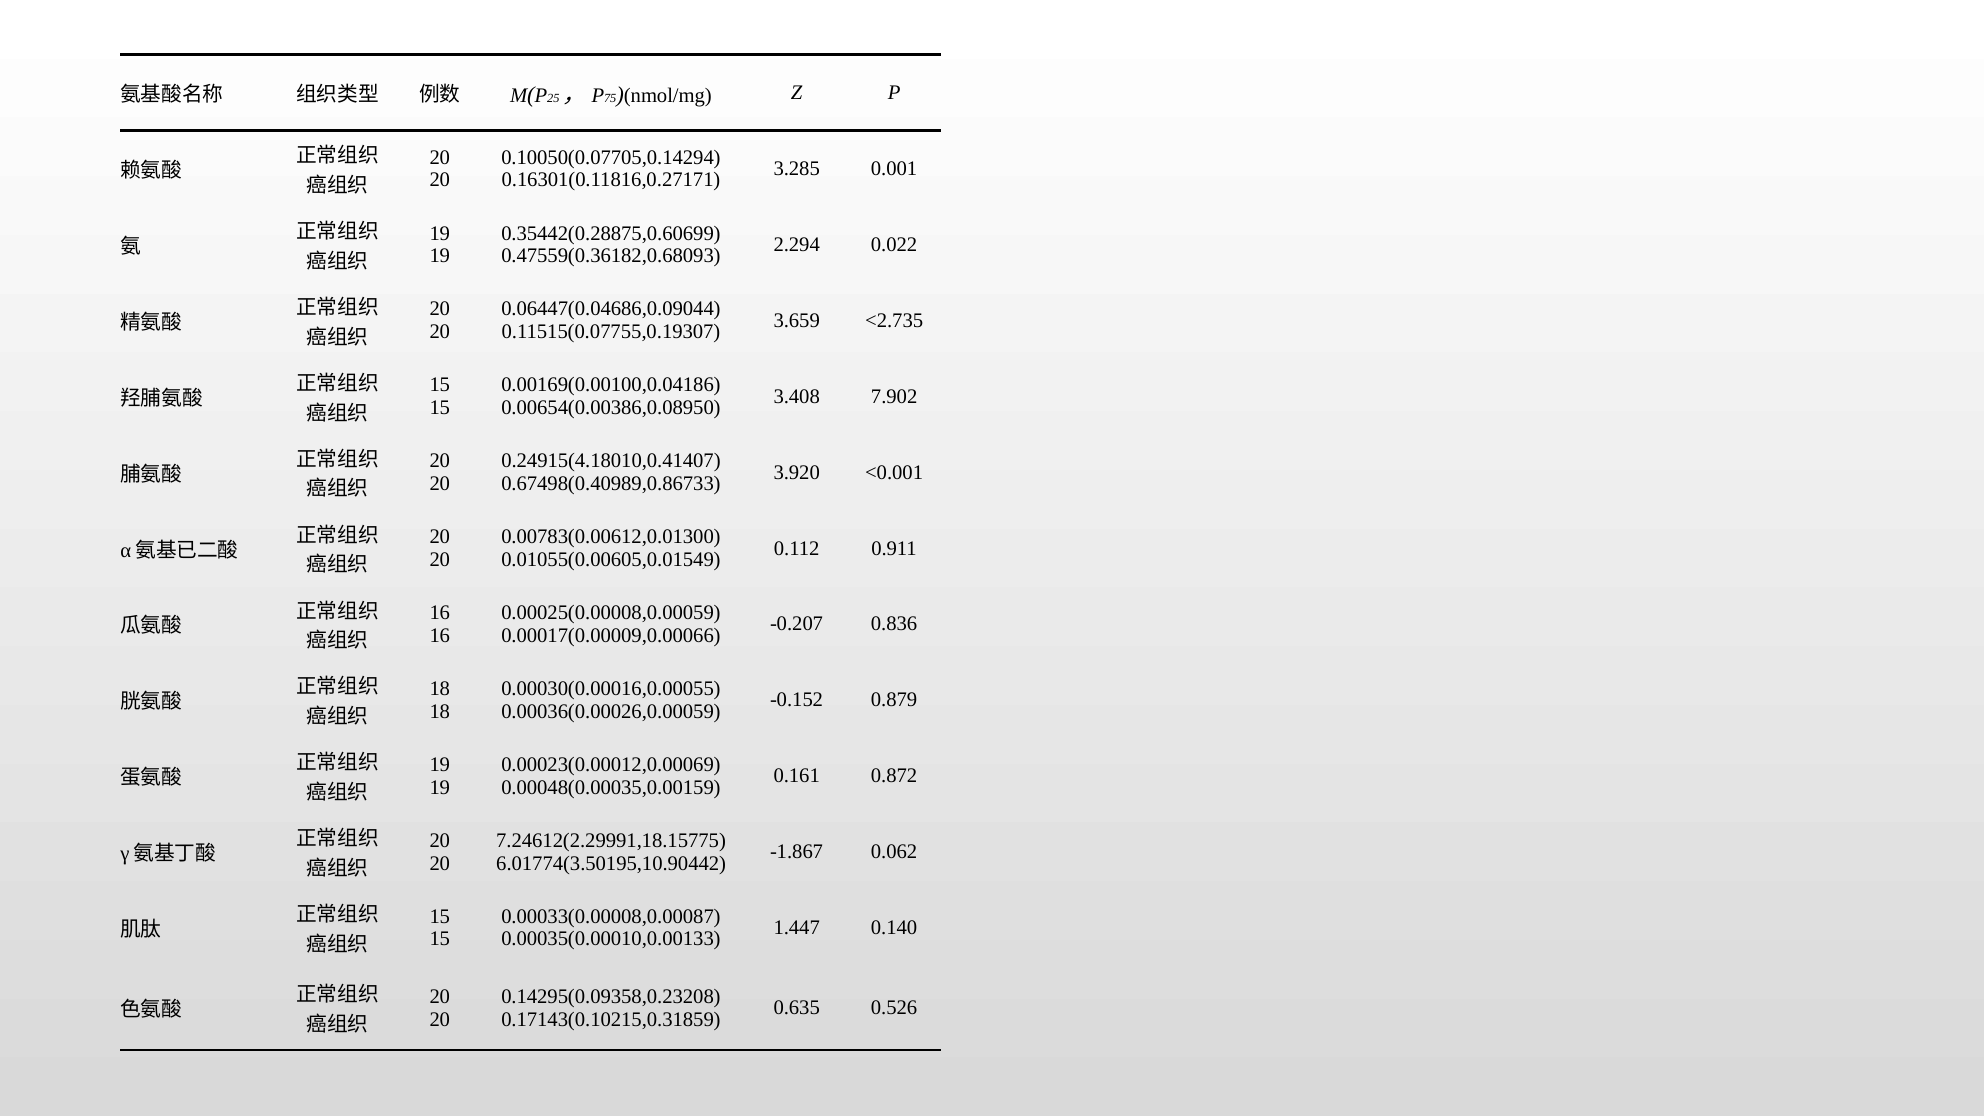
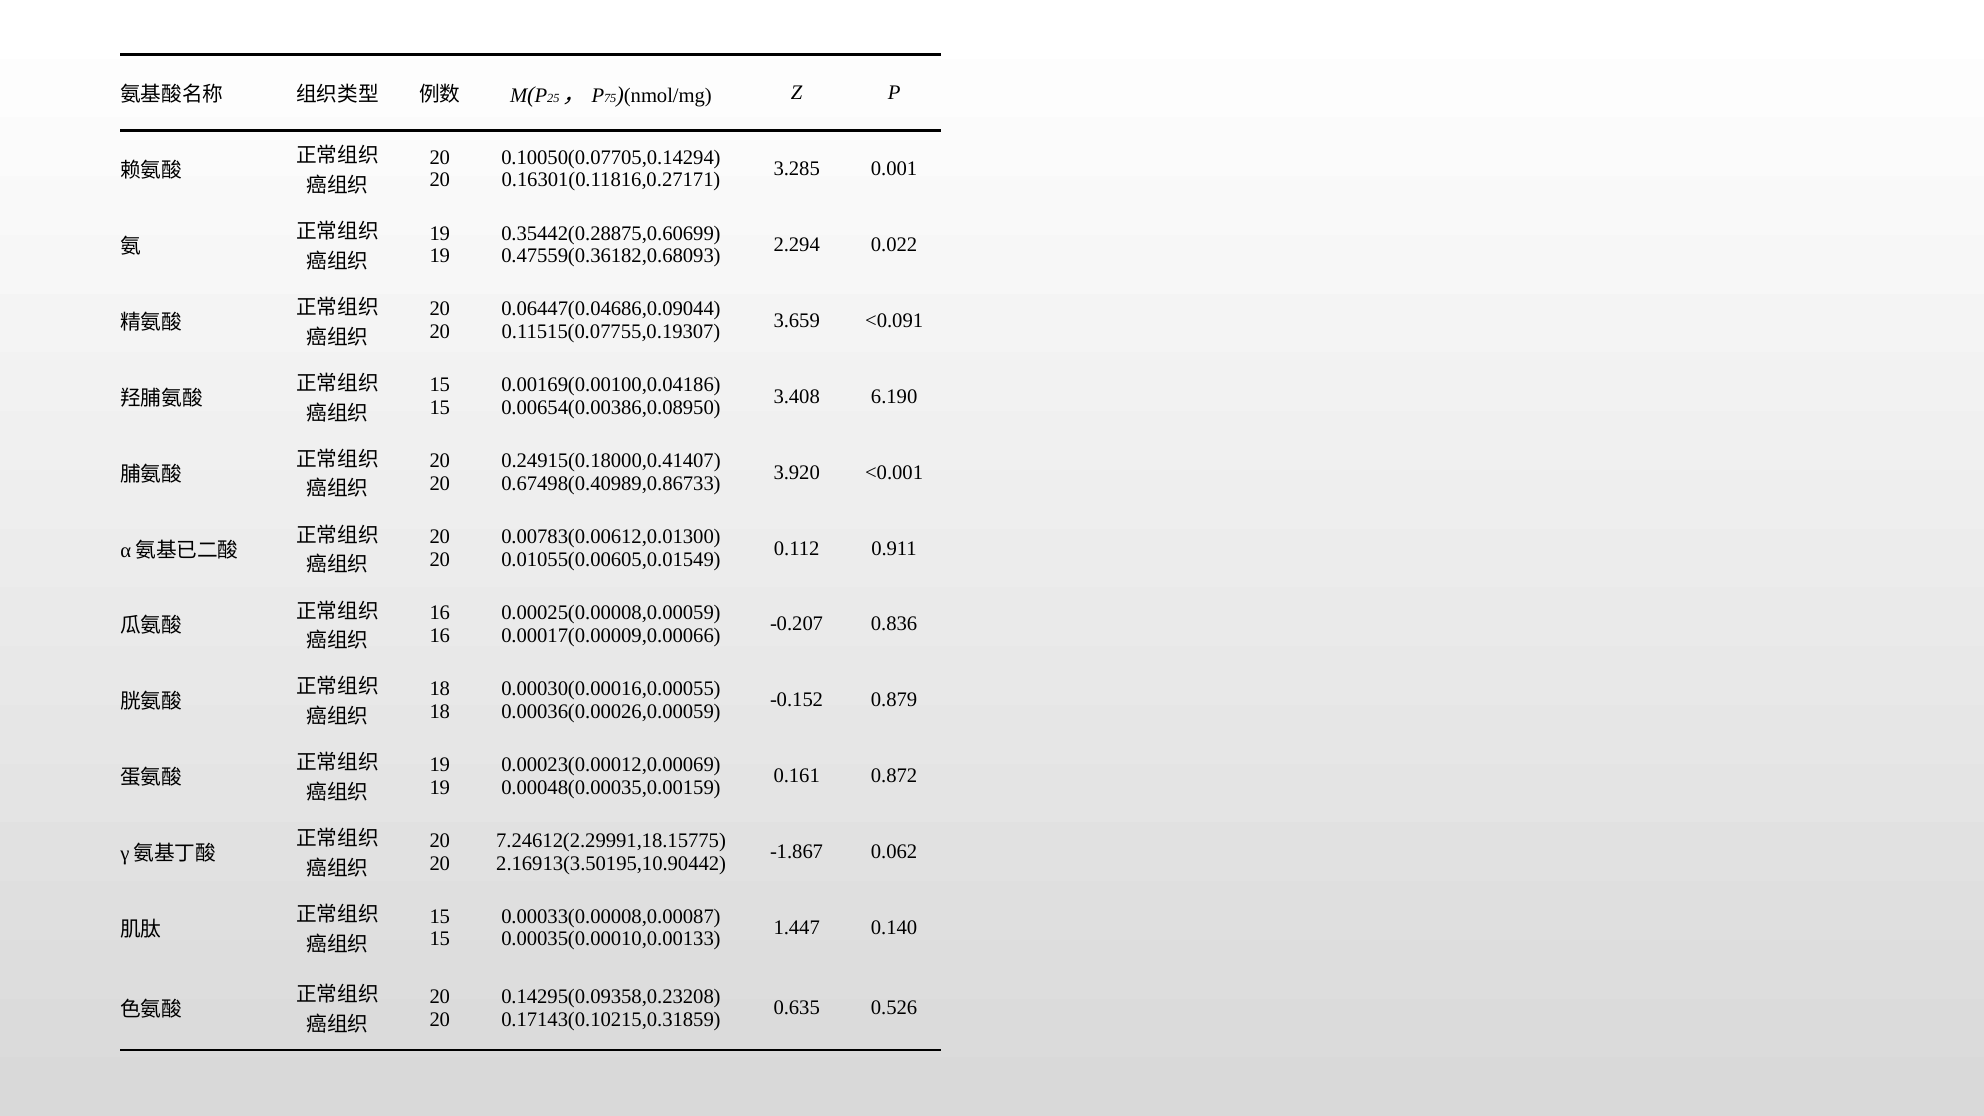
<2.735: <2.735 -> <0.091 (894, 321)
7.902: 7.902 -> 6.190 (894, 396)
0.24915(4.18010,0.41407: 0.24915(4.18010,0.41407 -> 0.24915(0.18000,0.41407 (611, 461)
6.01774(3.50195,10.90442: 6.01774(3.50195,10.90442 -> 2.16913(3.50195,10.90442 (611, 863)
